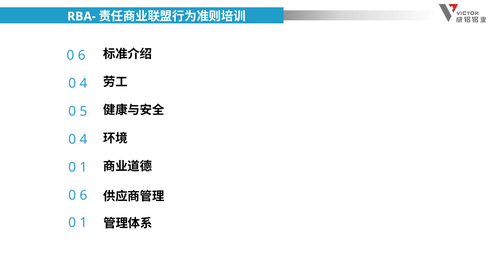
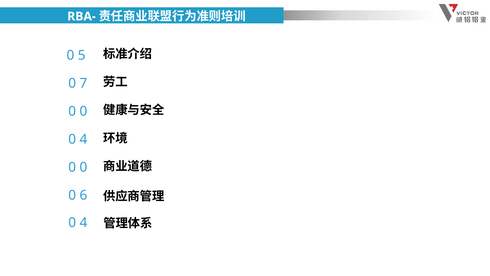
6: 6 -> 5 (82, 55)
4: 4 -> 7 (83, 83)
5: 5 -> 0 (83, 111)
1: 1 -> 0 (83, 167)
1: 1 -> 4 (83, 222)
